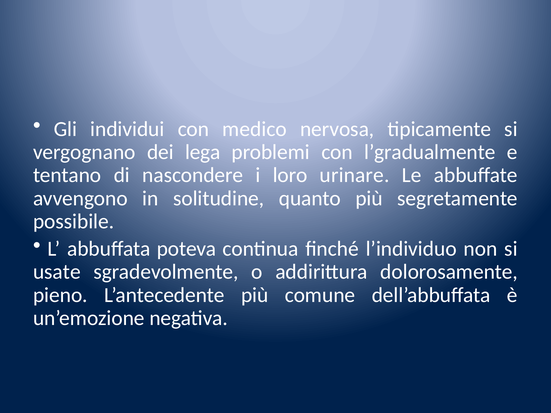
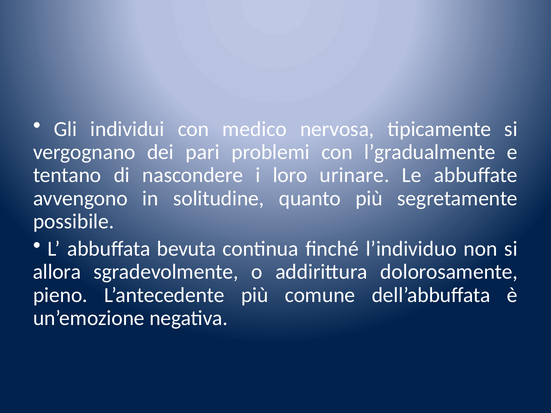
lega: lega -> pari (203, 152)
poteva: poteva -> bevuta (187, 249)
usate: usate -> allora (57, 272)
